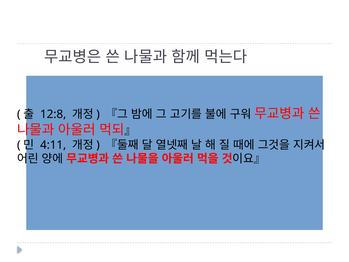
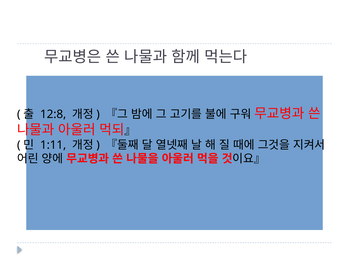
4:11: 4:11 -> 1:11 (53, 145)
